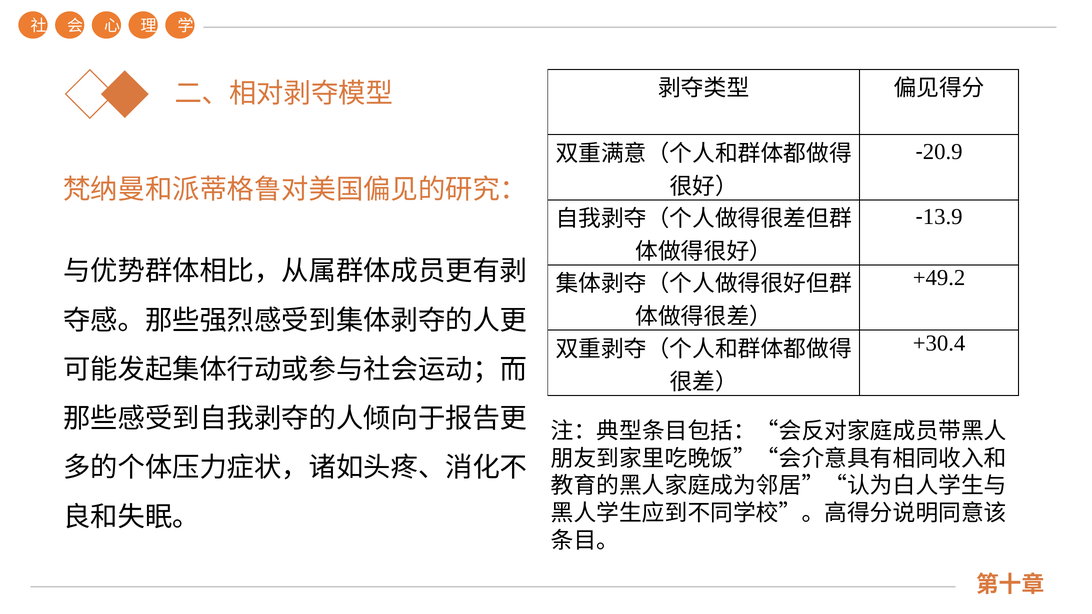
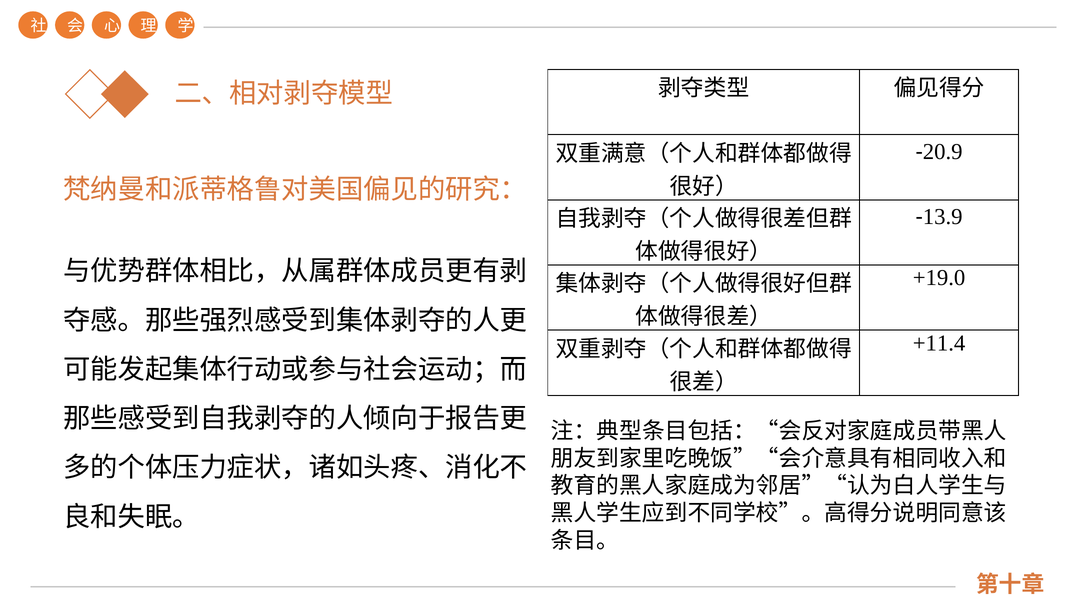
+49.2: +49.2 -> +19.0 (939, 278)
+30.4: +30.4 -> +11.4 (939, 343)
